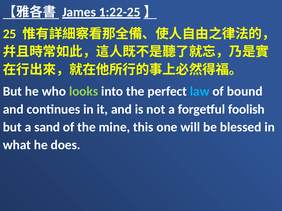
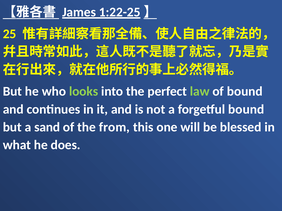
law colour: light blue -> light green (200, 92)
forgetful foolish: foolish -> bound (246, 110)
mine: mine -> from (114, 127)
